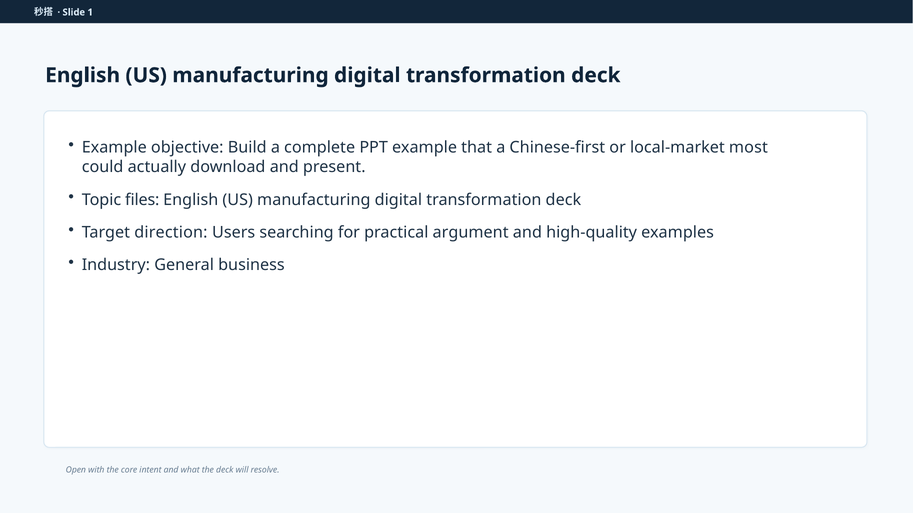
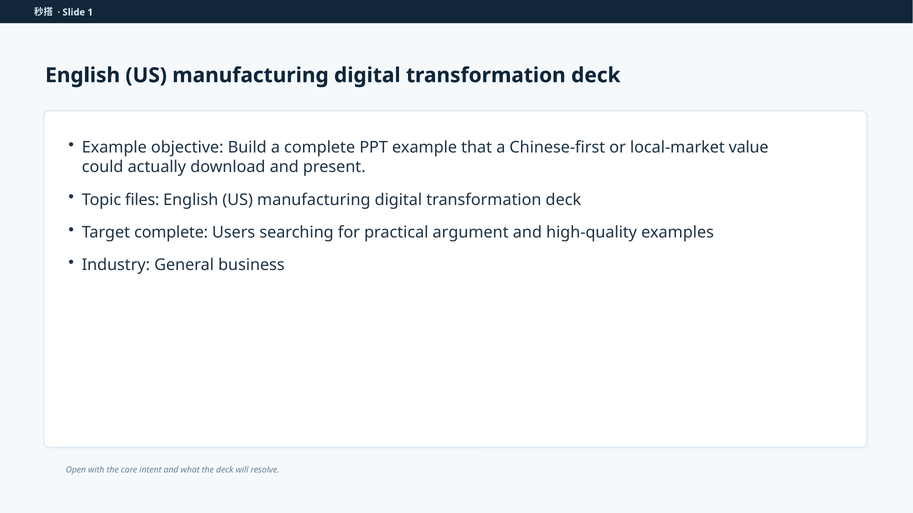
most: most -> value (749, 148)
Target direction: direction -> complete (171, 233)
